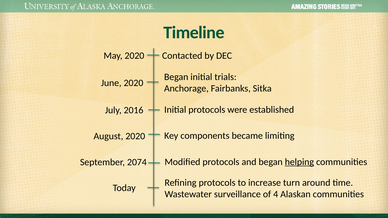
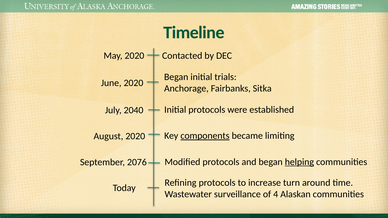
2016: 2016 -> 2040 (134, 110)
components underline: none -> present (205, 136)
2074: 2074 -> 2076 (137, 162)
